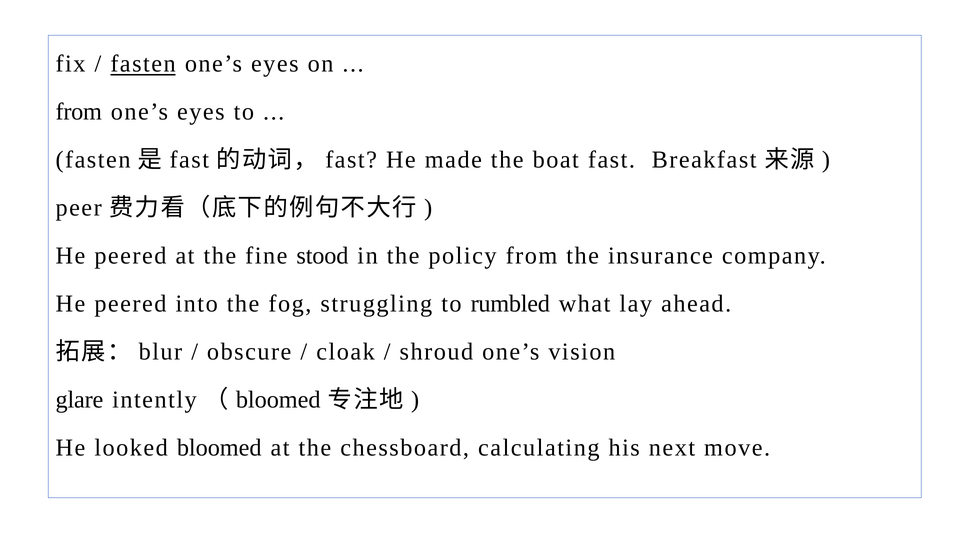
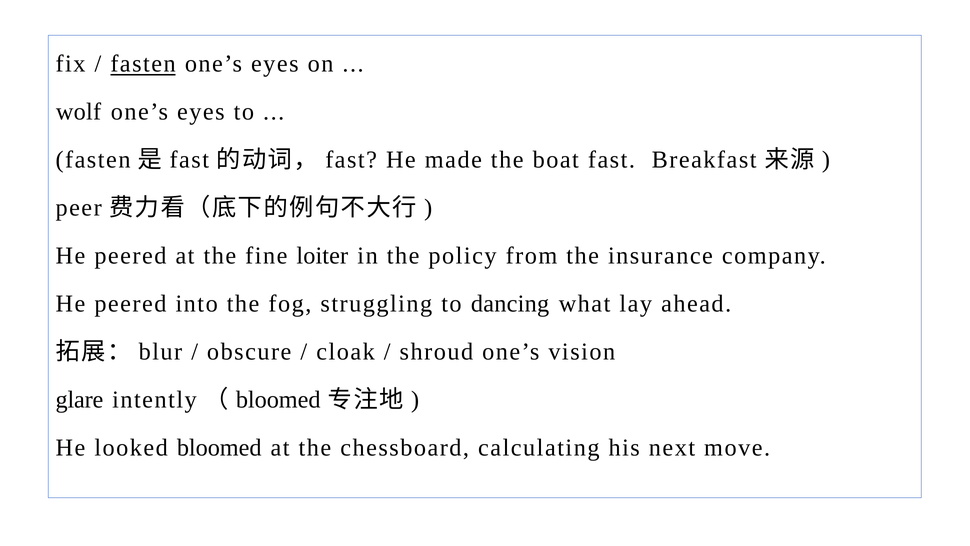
from: from -> wolf (79, 112)
stood: stood -> loiter (322, 256)
rumbled: rumbled -> dancing (510, 303)
